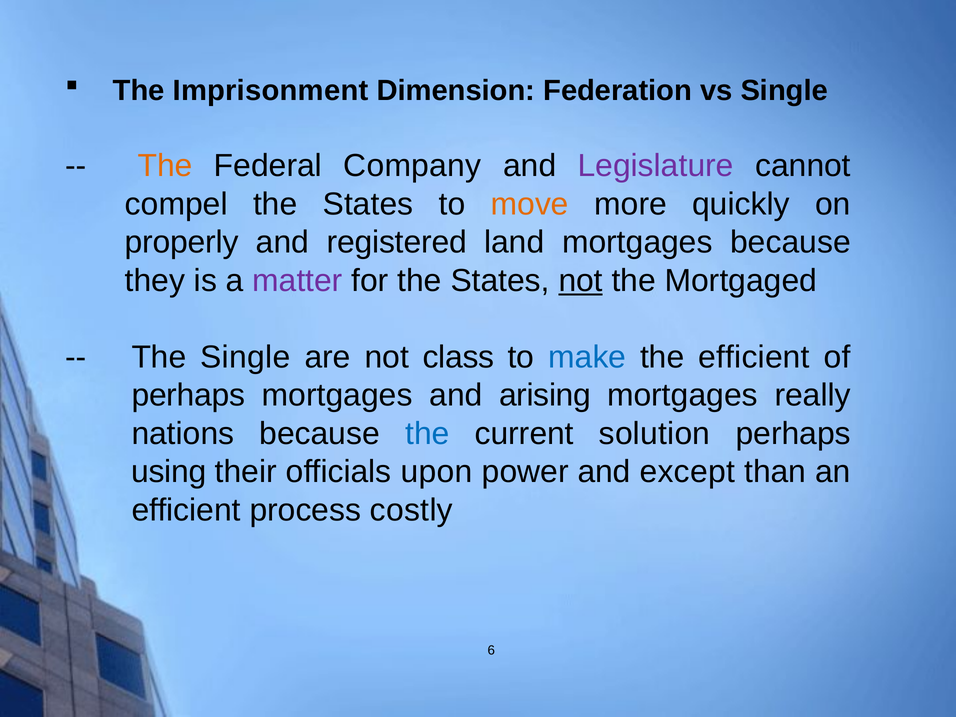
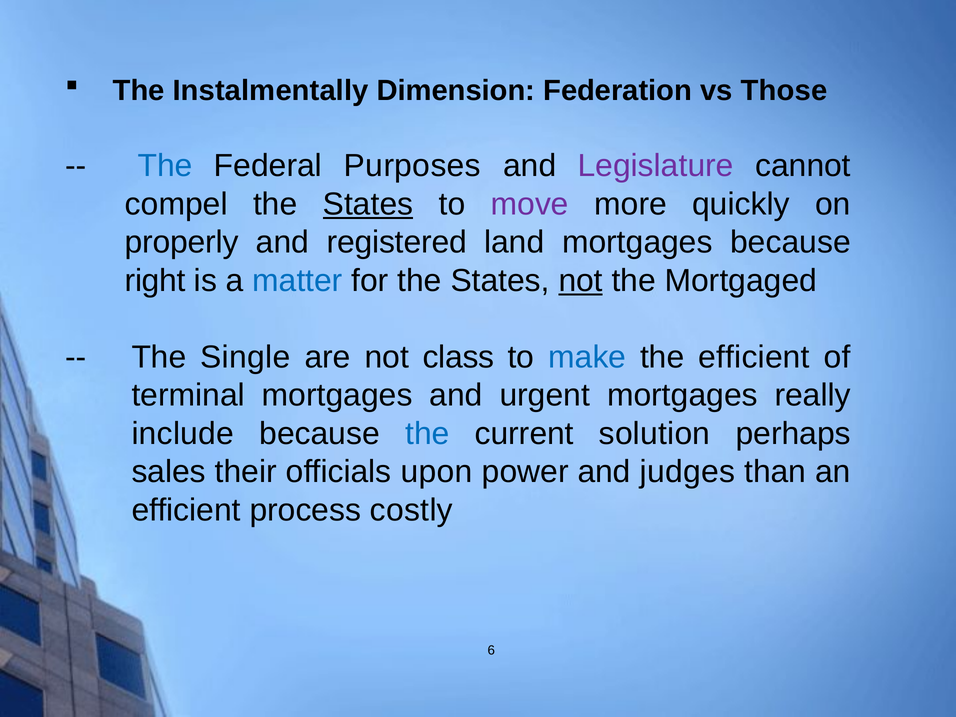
Imprisonment: Imprisonment -> Instalmentally (271, 91)
vs Single: Single -> Those (784, 91)
The colour: orange -> blue (165, 166)
Company: Company -> Purposes (412, 166)
States underline: none -> present (368, 204)
move colour: orange -> purple (530, 204)
they: they -> right (155, 281)
matter colour: purple -> blue (297, 281)
perhaps: perhaps -> terminal (188, 395)
arising: arising -> urgent (545, 395)
nations: nations -> include (183, 434)
using: using -> sales (169, 472)
except: except -> judges (687, 472)
